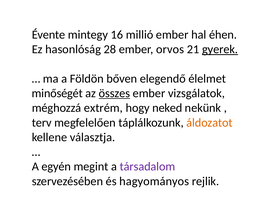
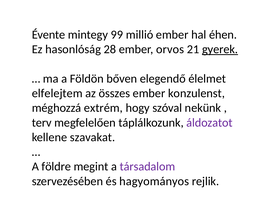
16: 16 -> 99 (117, 35)
minőségét: minőségét -> elfelejtem (57, 93)
összes underline: present -> none (114, 93)
vizsgálatok: vizsgálatok -> konzulenst (196, 93)
neked: neked -> szóval (167, 108)
áldozatot colour: orange -> purple (209, 122)
választja: választja -> szavakat (92, 137)
egyén: egyén -> földre (56, 166)
